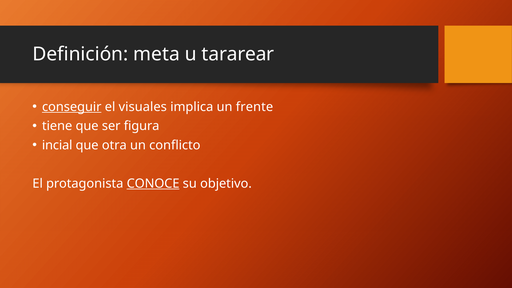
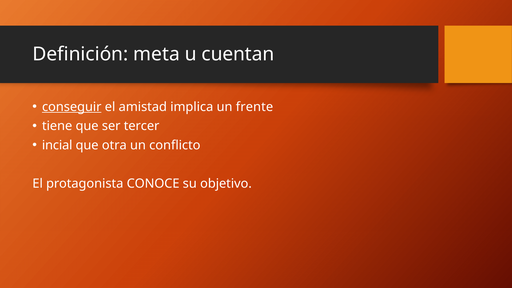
tararear: tararear -> cuentan (238, 54)
visuales: visuales -> amistad (143, 107)
figura: figura -> tercer (142, 126)
CONOCE underline: present -> none (153, 184)
